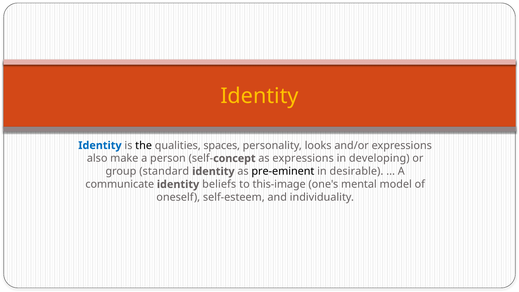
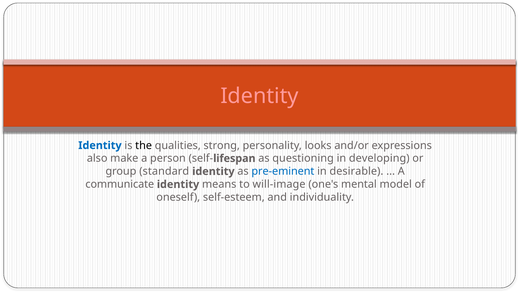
Identity colour: yellow -> pink (259, 96)
spaces: spaces -> strong (222, 145)
concept: concept -> lifespan (234, 158)
as expressions: expressions -> questioning (303, 158)
pre-eminent colour: black -> blue (283, 171)
beliefs: beliefs -> means (219, 184)
this-image: this-image -> will-image (279, 184)
